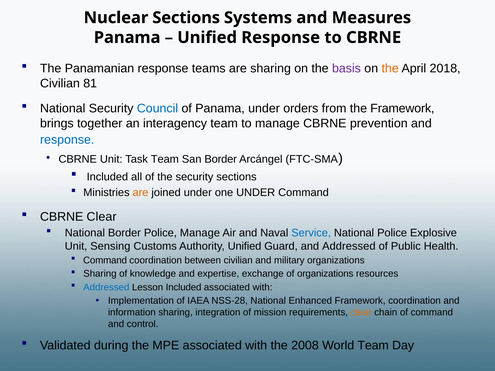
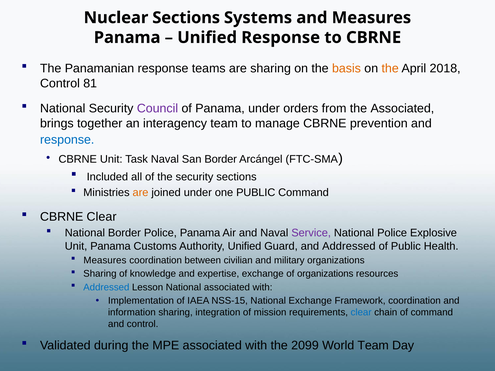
basis colour: purple -> orange (346, 69)
Civilian: Civilian -> Control (60, 83)
Council colour: blue -> purple (158, 109)
the Framework: Framework -> Associated (402, 109)
Task Team: Team -> Naval (165, 159)
one UNDER: UNDER -> PUBLIC (256, 193)
Police Manage: Manage -> Panama (200, 233)
Service colour: blue -> purple (311, 233)
Unit Sensing: Sensing -> Panama (110, 246)
Command: Command -> Measures (105, 260)
Lesson Included: Included -> National (183, 287)
NSS-28: NSS-28 -> NSS-15 (230, 301)
National Enhanced: Enhanced -> Exchange (310, 301)
clear colour: orange -> blue (361, 313)
2008: 2008 -> 2099 (305, 346)
